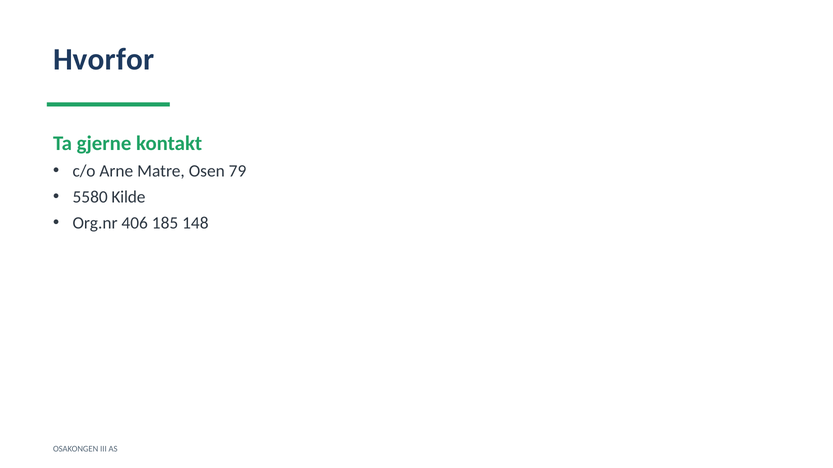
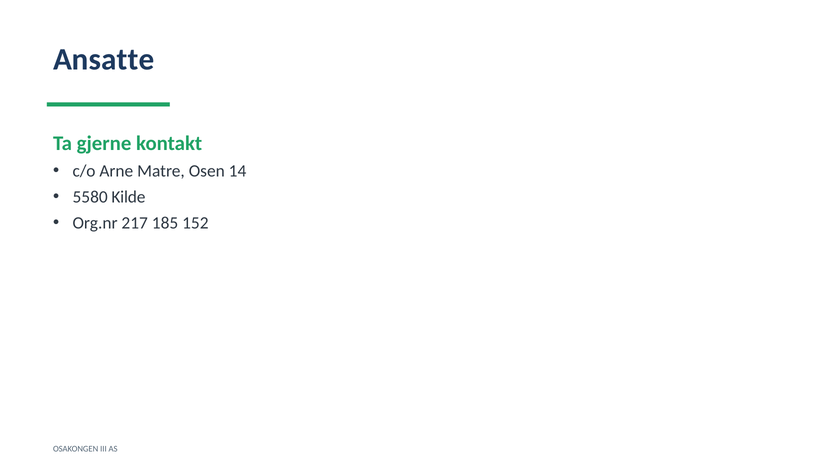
Hvorfor: Hvorfor -> Ansatte (104, 59)
79: 79 -> 14 (238, 171)
406: 406 -> 217 (135, 223)
148: 148 -> 152 (195, 223)
